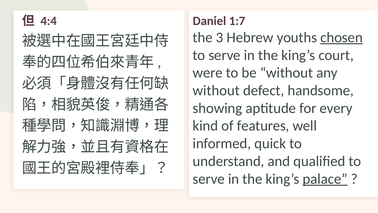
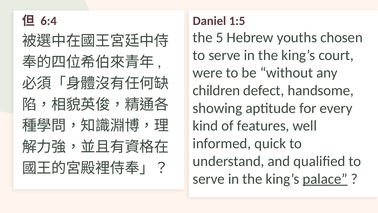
1:7: 1:7 -> 1:5 (237, 21)
4:4: 4:4 -> 6:4 (49, 21)
3: 3 -> 5 (220, 37)
chosen underline: present -> none (342, 37)
without: without -> children (216, 90)
